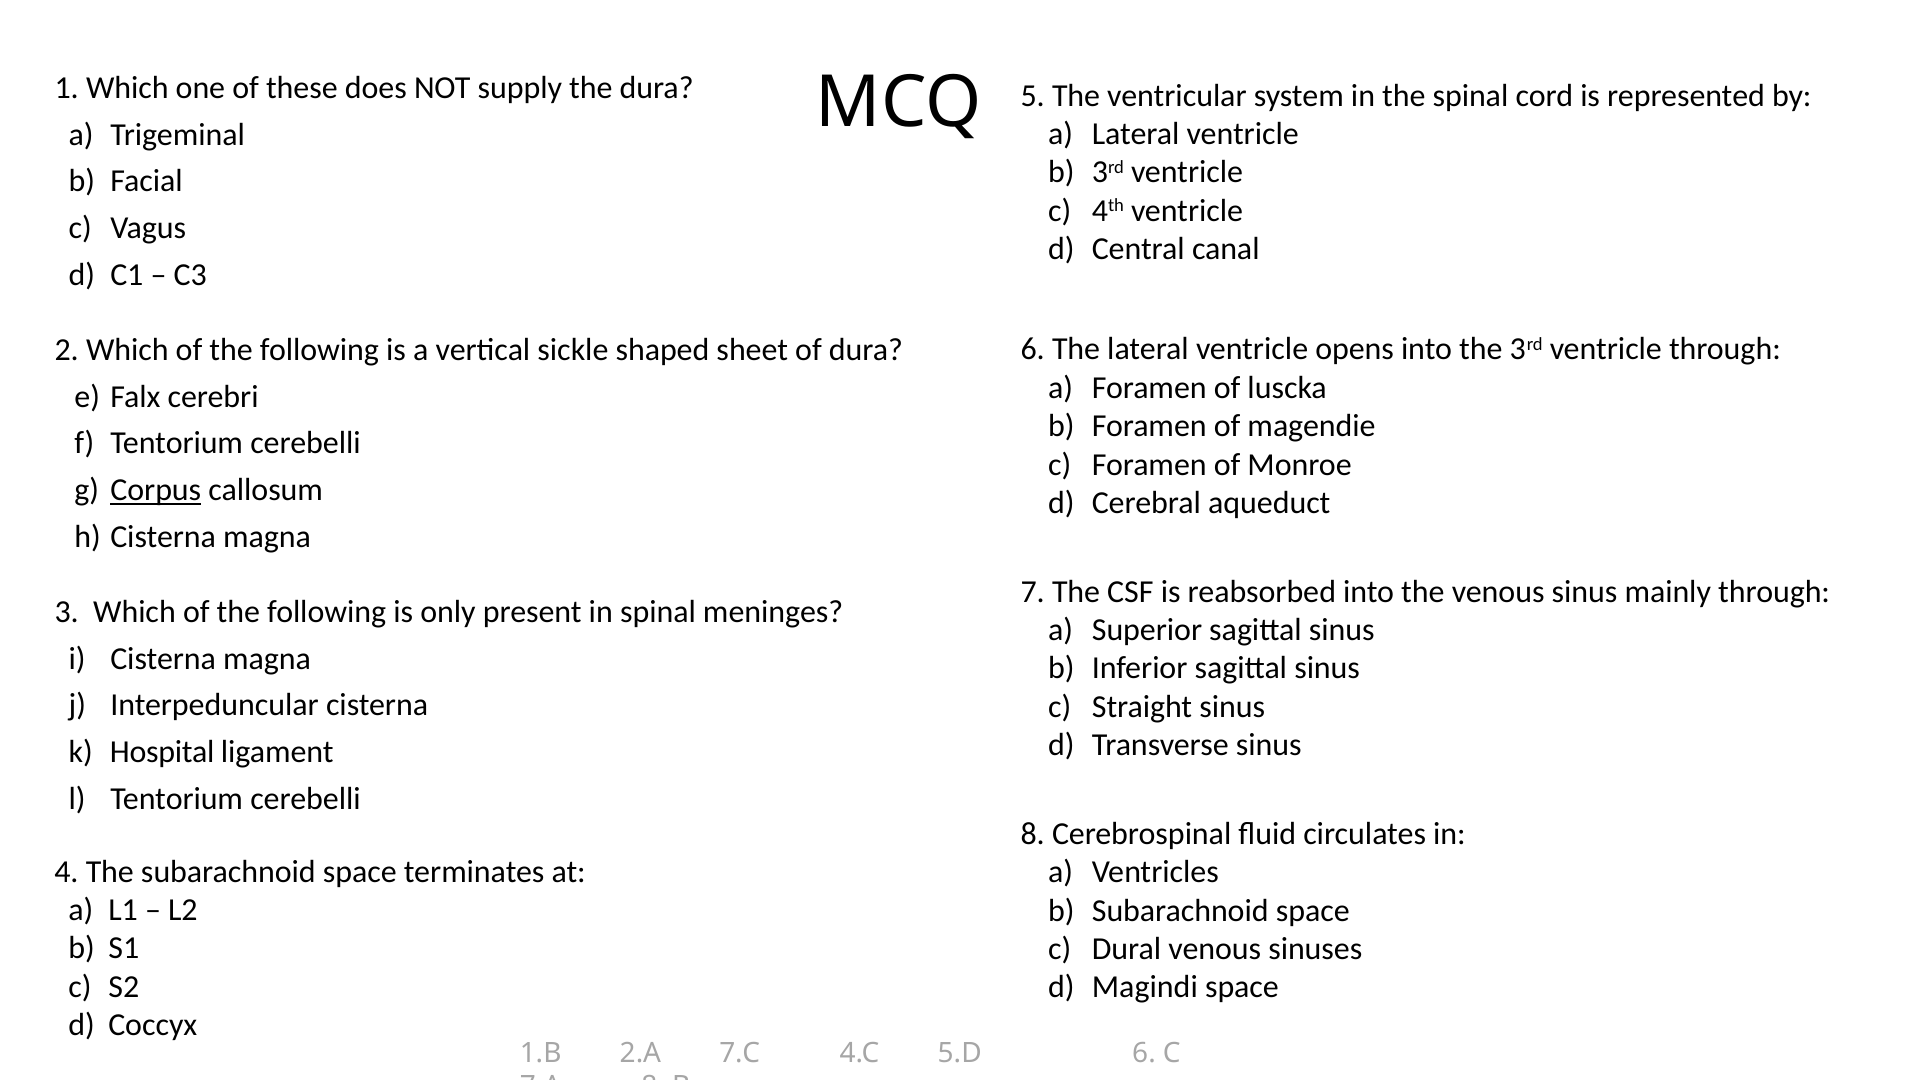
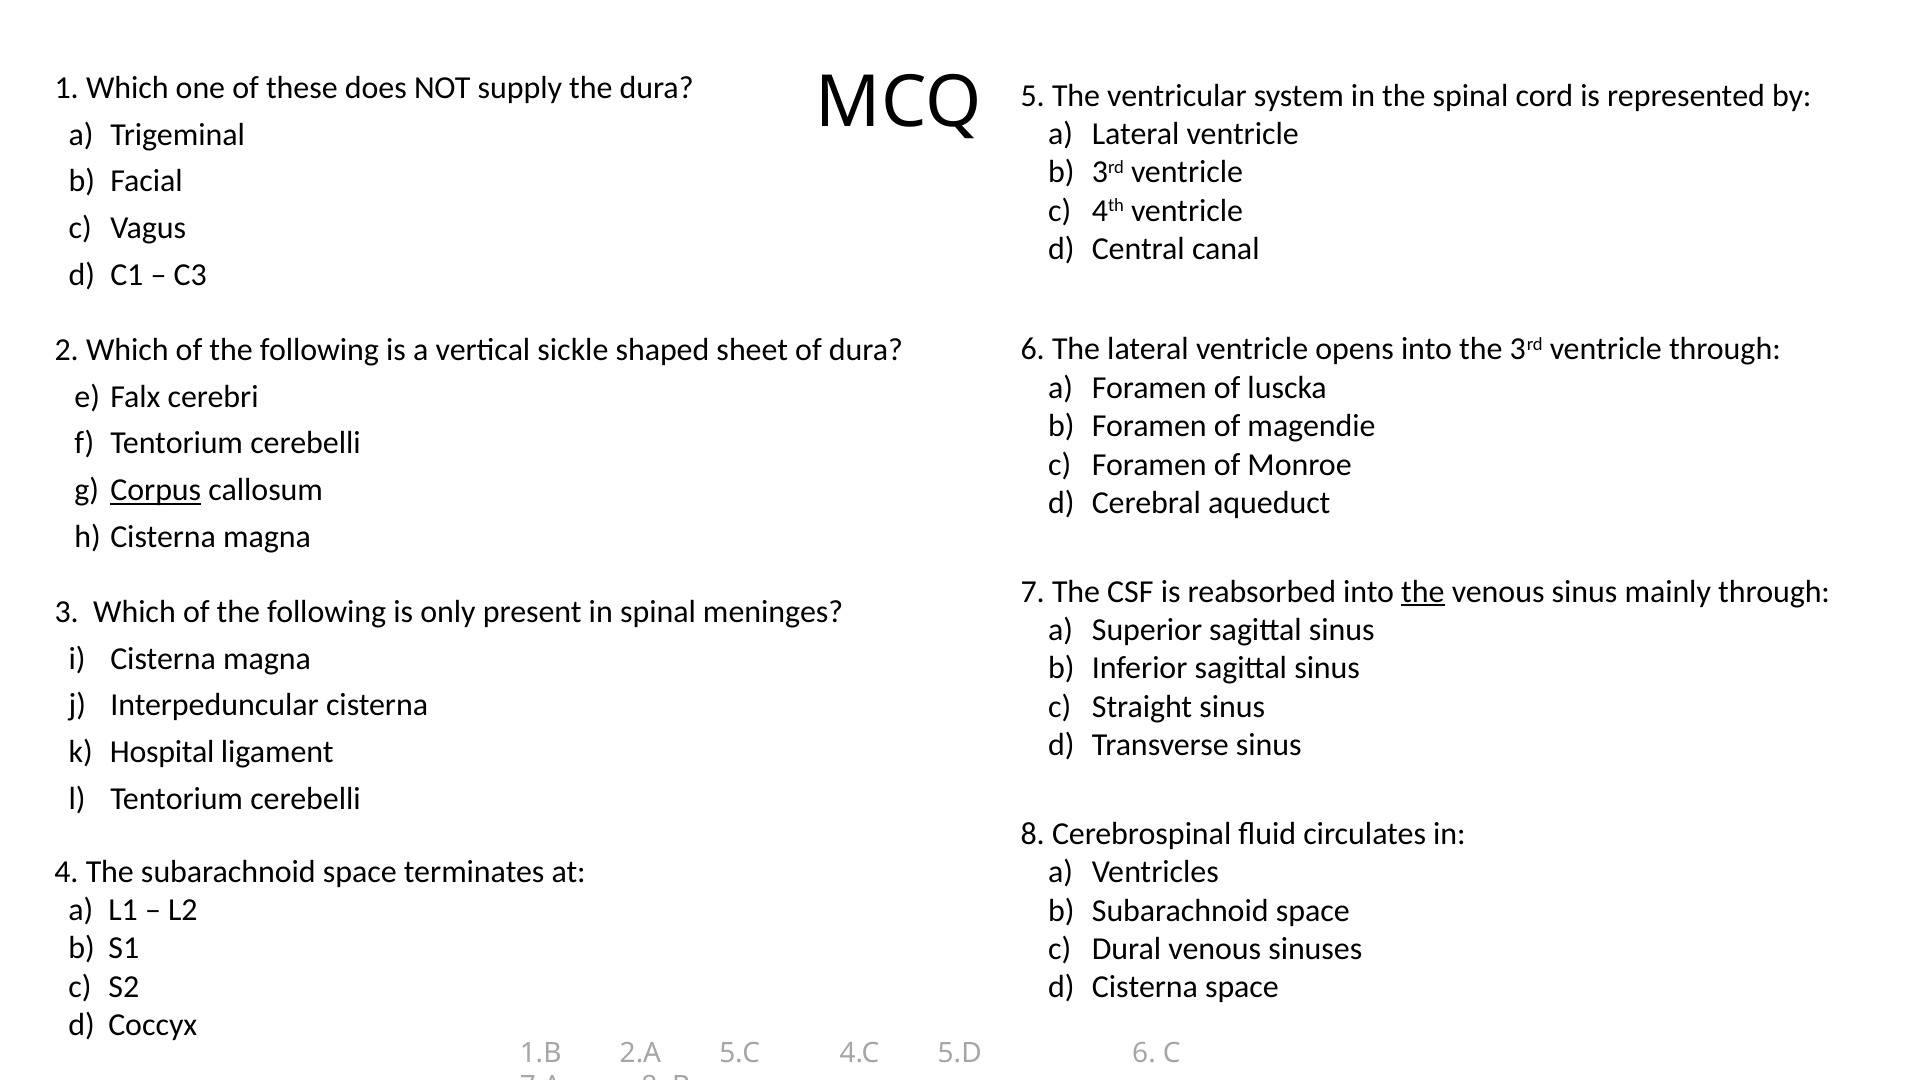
the underline: none -> present (1423, 592)
Magindi: Magindi -> Cisterna (1145, 987)
7.C: 7.C -> 5.C (740, 1053)
